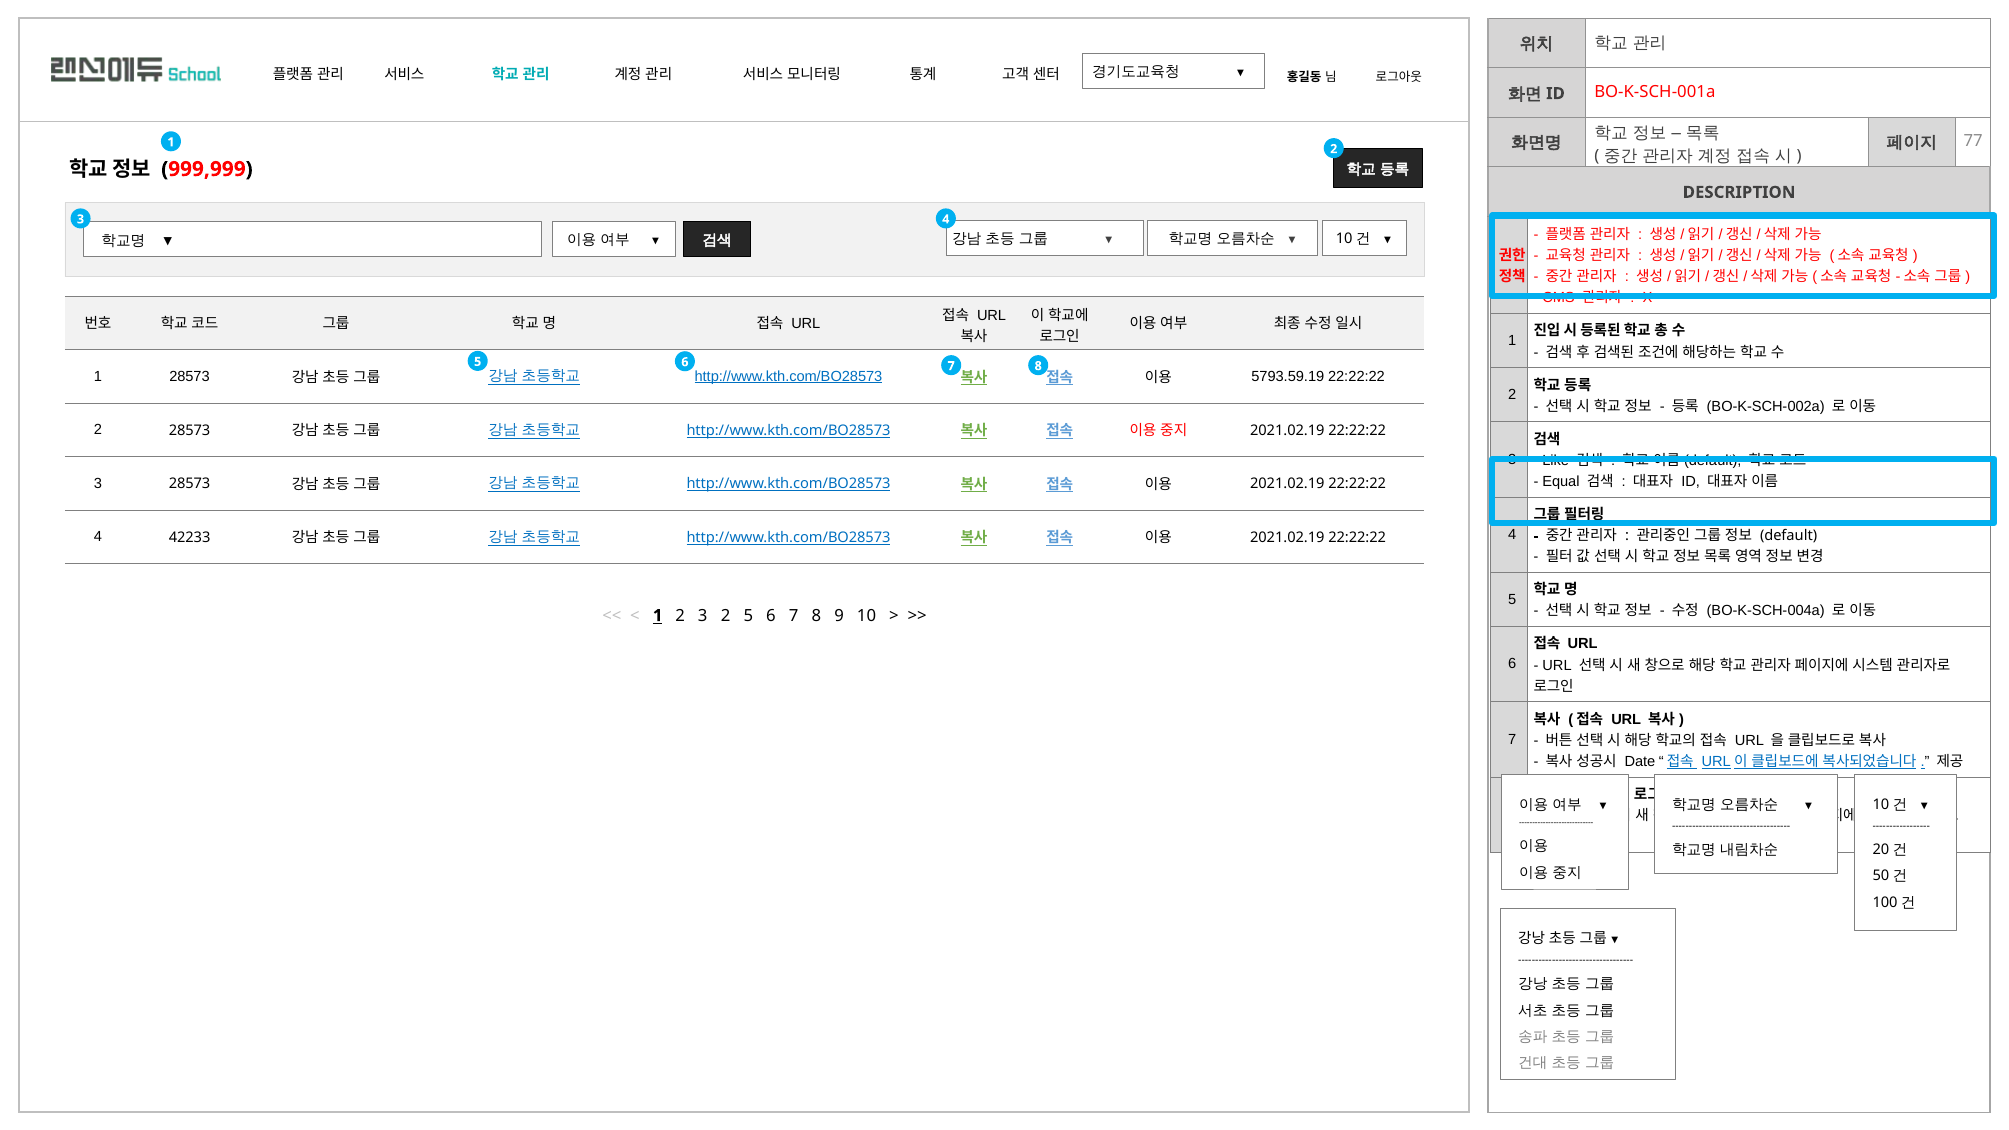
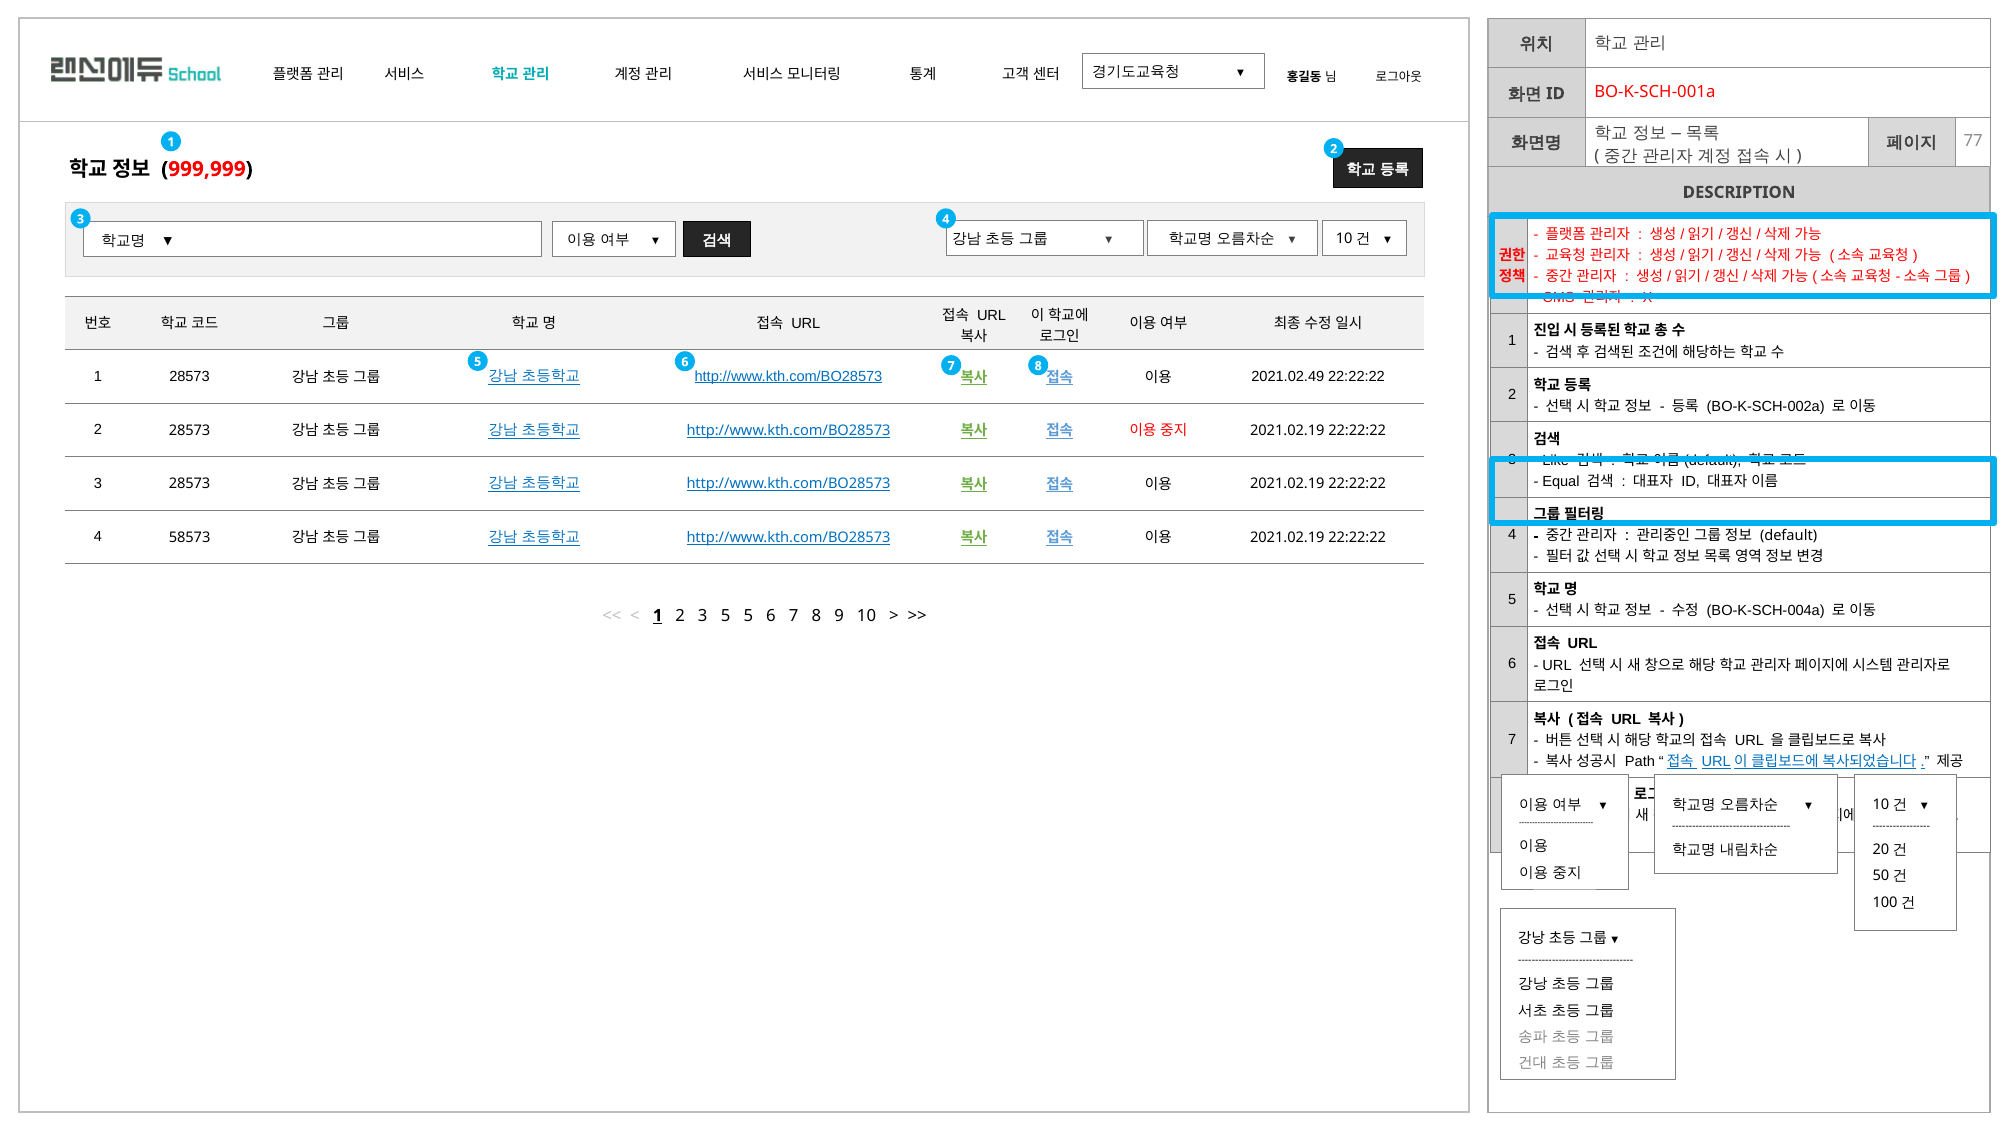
5793.59.19: 5793.59.19 -> 2021.02.49 (1288, 376)
42233: 42233 -> 58573 (190, 537)
2 3 2: 2 -> 5 (726, 616)
Date: Date -> Path (1640, 762)
